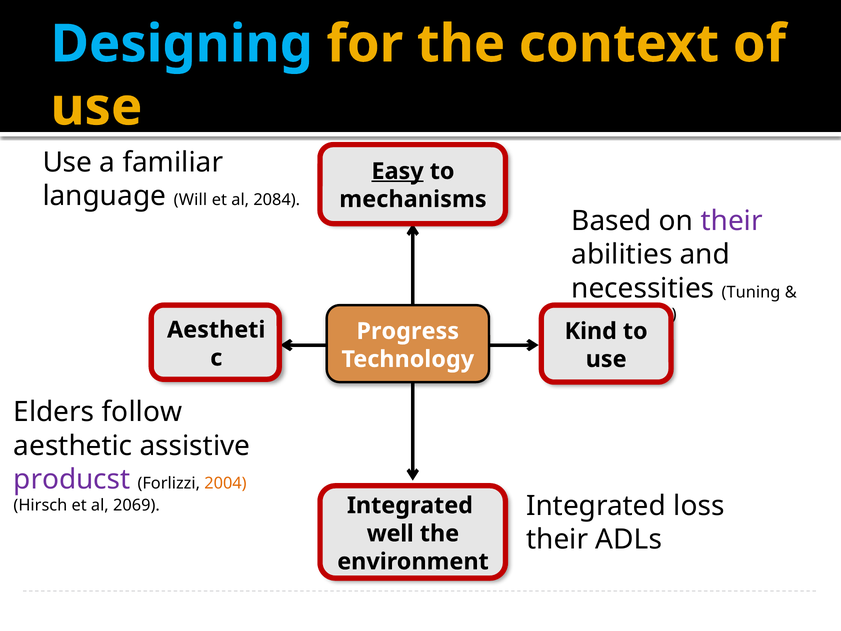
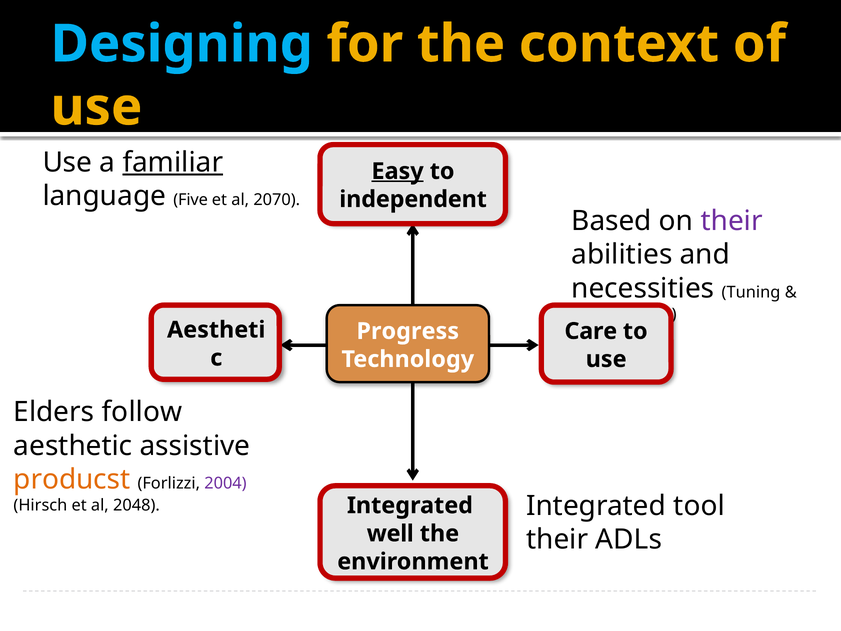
familiar underline: none -> present (173, 162)
Will: Will -> Five (191, 200)
2084: 2084 -> 2070 (277, 200)
mechanisms: mechanisms -> independent (413, 199)
Kind: Kind -> Care (591, 331)
producst colour: purple -> orange (72, 479)
2004 colour: orange -> purple (225, 483)
loss: loss -> tool (699, 506)
2069: 2069 -> 2048 (136, 505)
